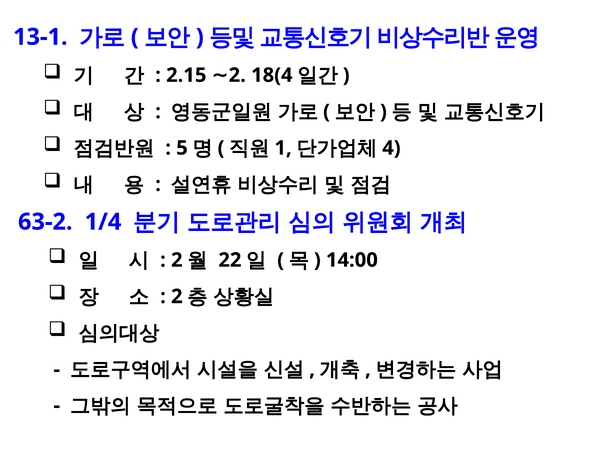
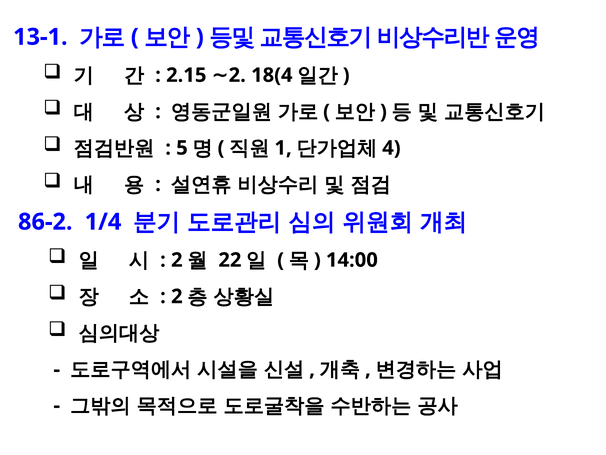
63-2: 63-2 -> 86-2 (45, 222)
